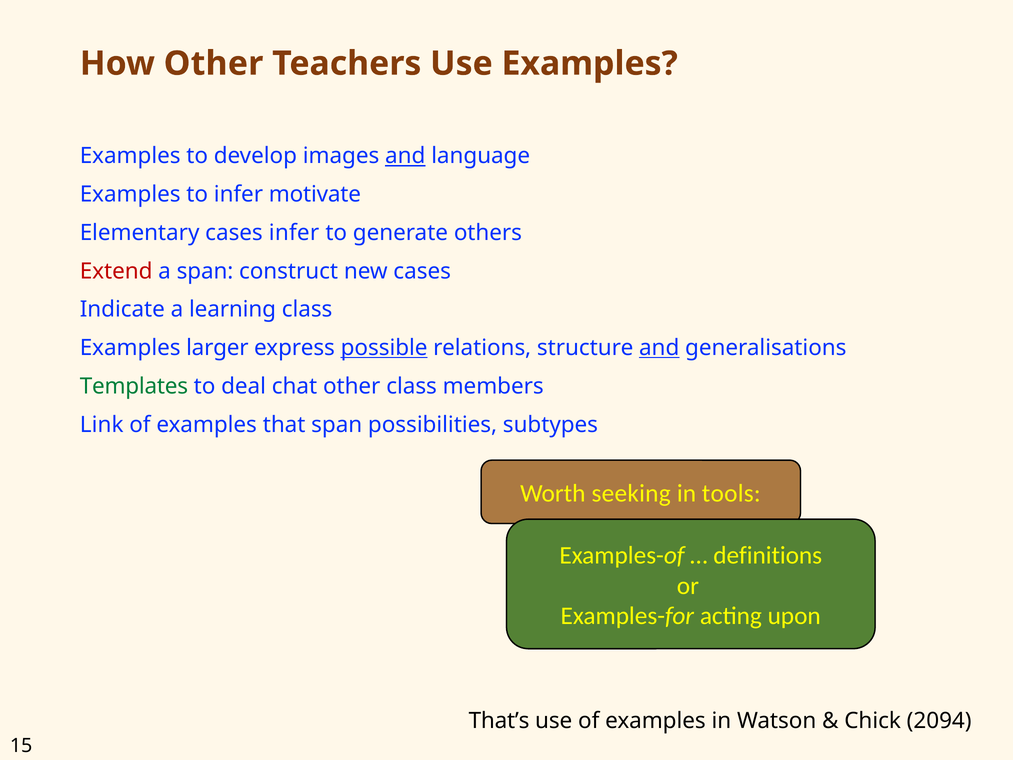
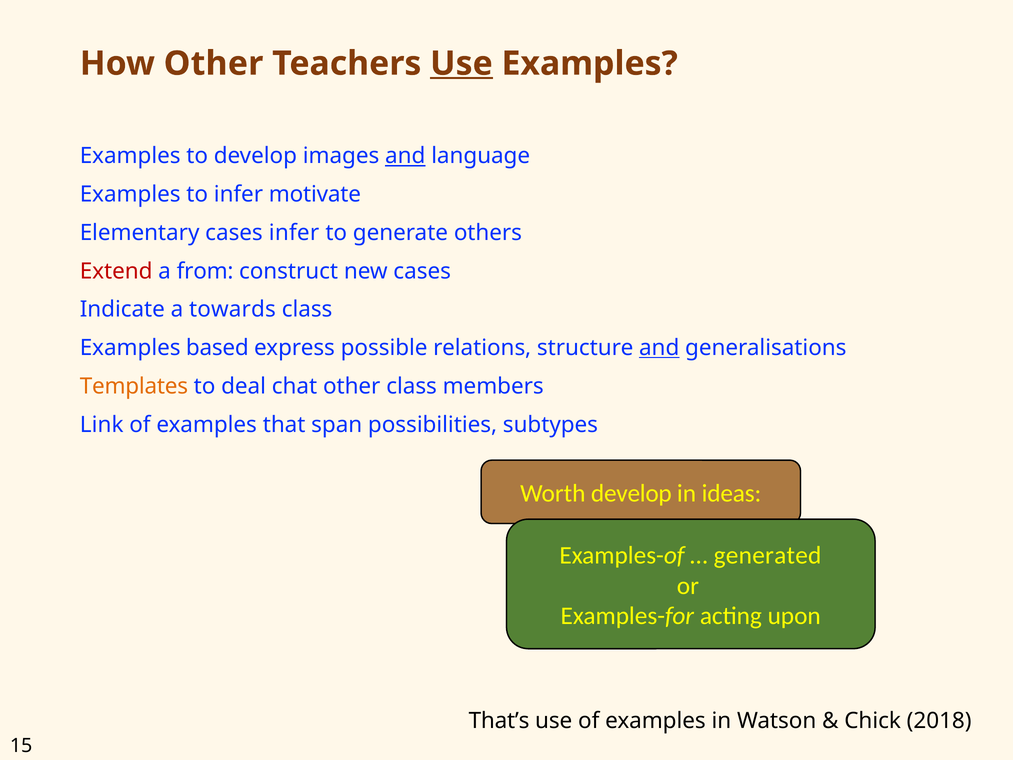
Use underline: none -> present (461, 64)
a span: span -> from (205, 271)
learning: learning -> towards (232, 309)
larger: larger -> based (217, 348)
possible underline: present -> none (384, 348)
Templates colour: green -> orange (134, 386)
Worth seeking: seeking -> develop (631, 493)
tools: tools -> ideas (732, 493)
definitions: definitions -> generated (768, 555)
2094: 2094 -> 2018 (939, 721)
